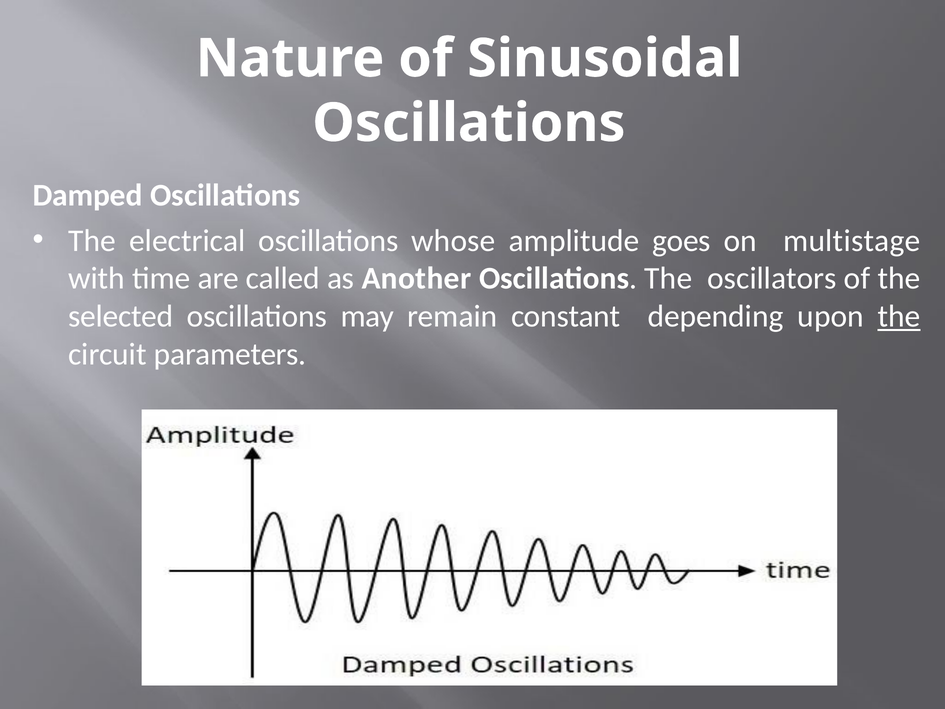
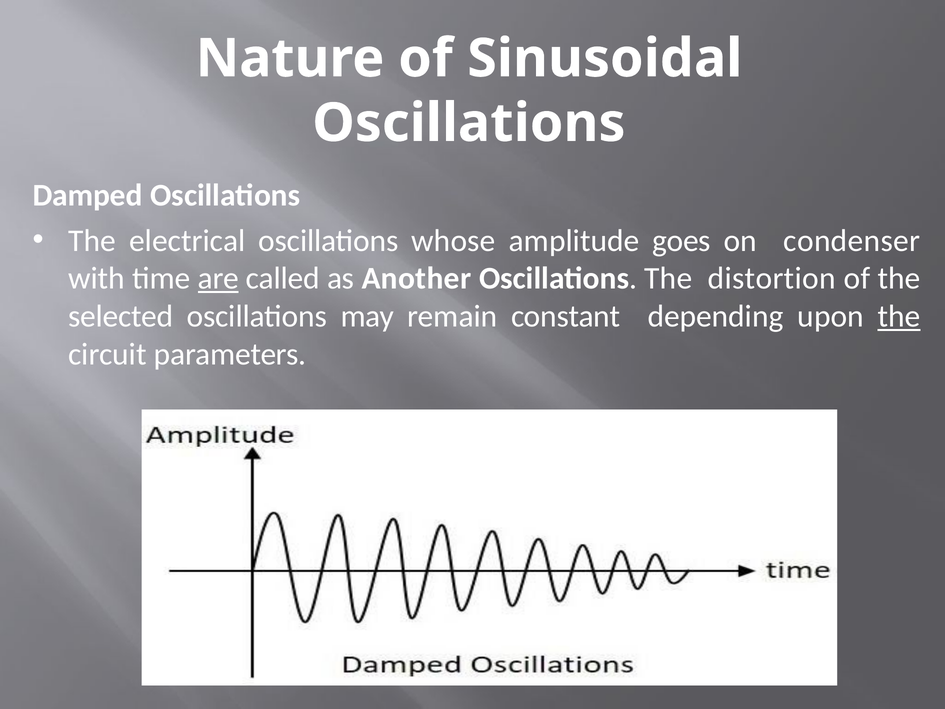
multistage: multistage -> condenser (852, 241)
are underline: none -> present (218, 278)
oscillators: oscillators -> distortion (772, 278)
